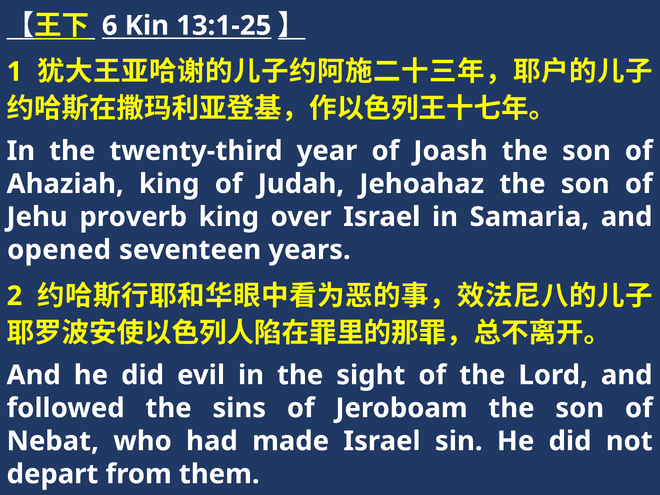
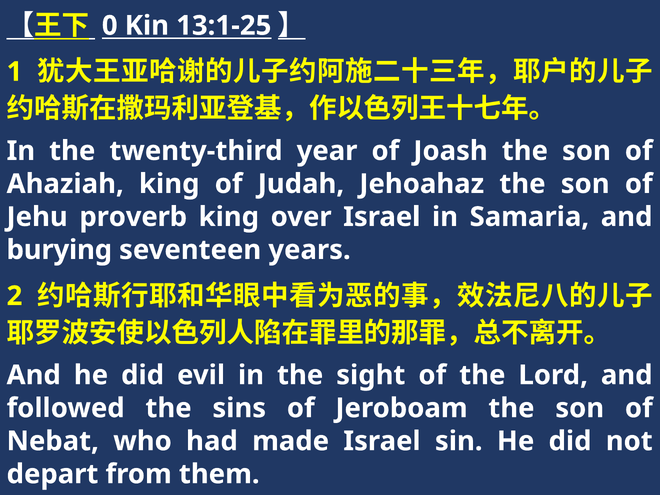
6: 6 -> 0 (110, 26)
opened: opened -> burying (59, 250)
